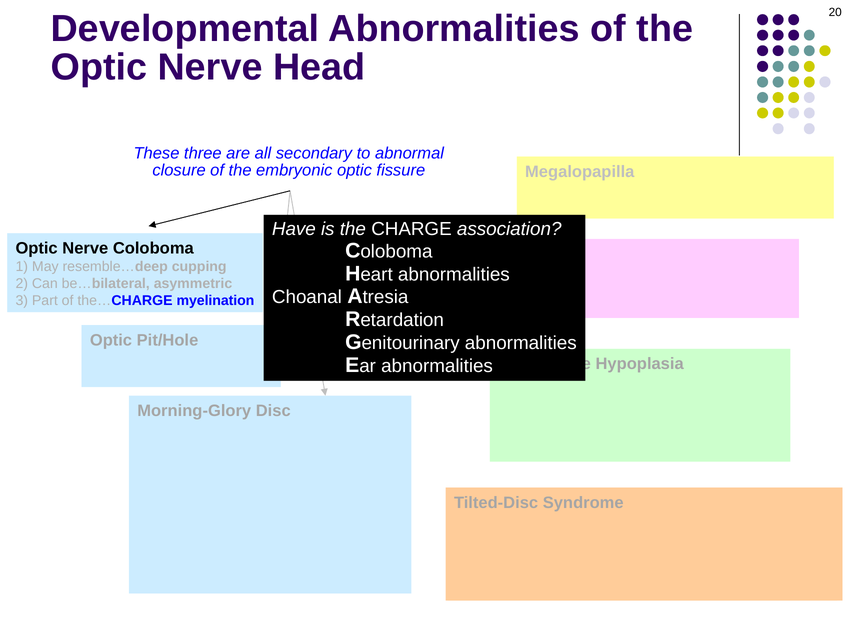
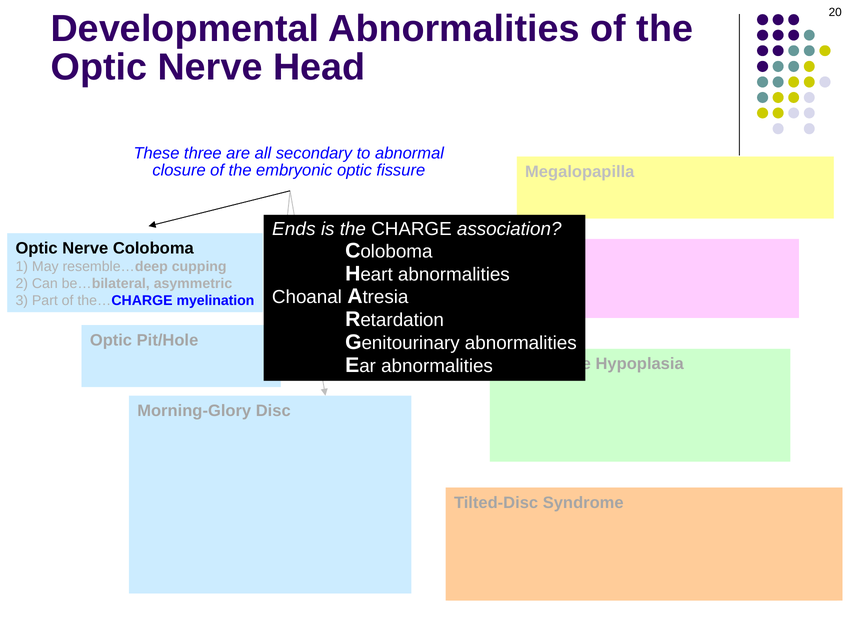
Have: Have -> Ends (294, 229)
